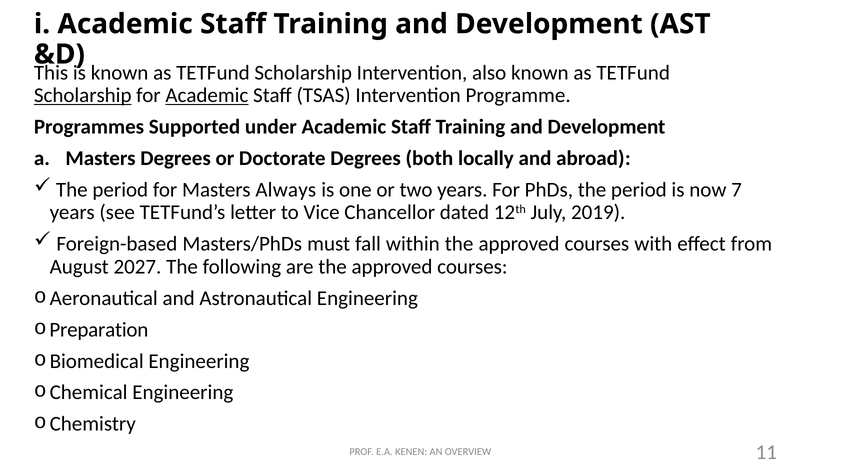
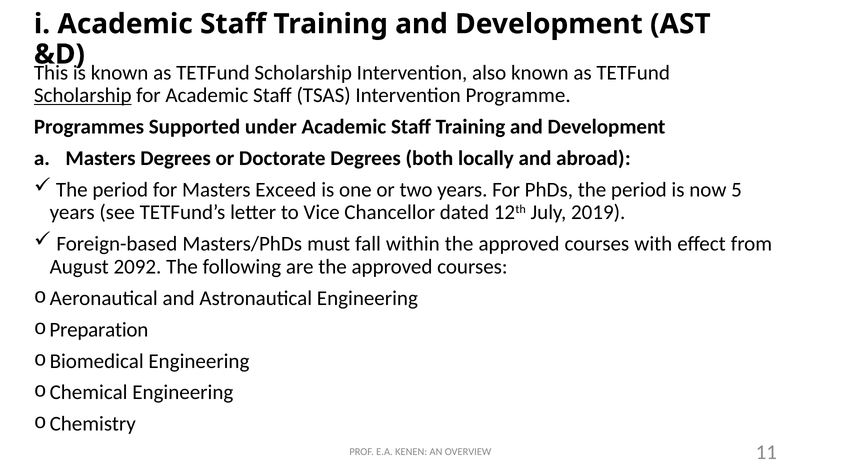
Academic underline: present -> none (207, 95)
Always: Always -> Exceed (286, 190)
7: 7 -> 5 (736, 190)
2027: 2027 -> 2092 (137, 267)
